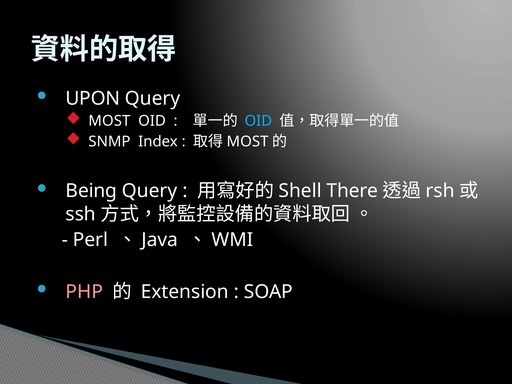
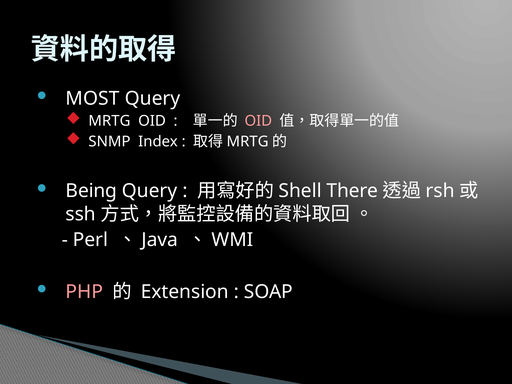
UPON: UPON -> MOST (93, 98)
MOST: MOST -> MRTG (109, 121)
OID colour: light blue -> pink (258, 121)
MOST: MOST -> MRTG (248, 141)
